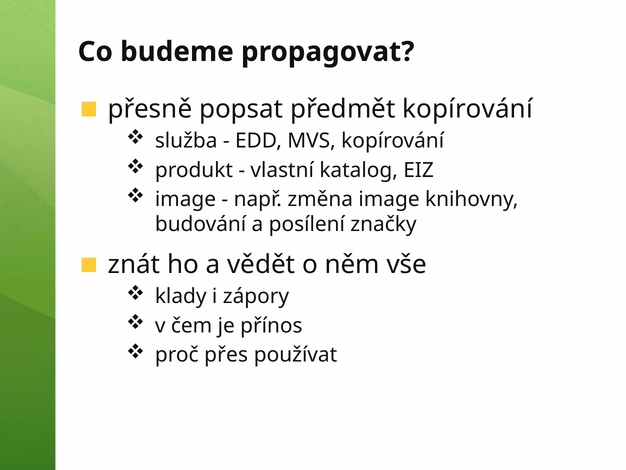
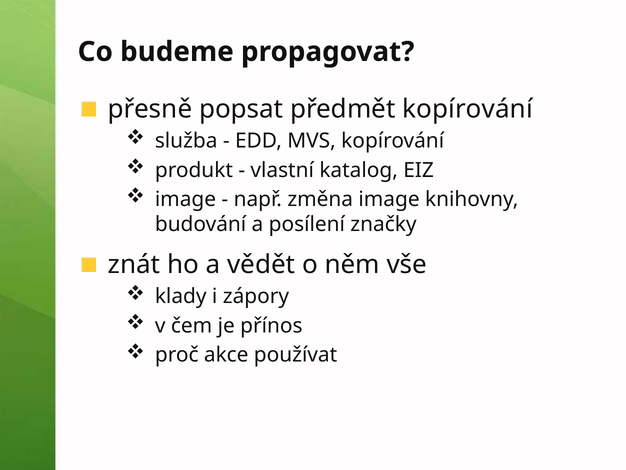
přes: přes -> akce (226, 355)
